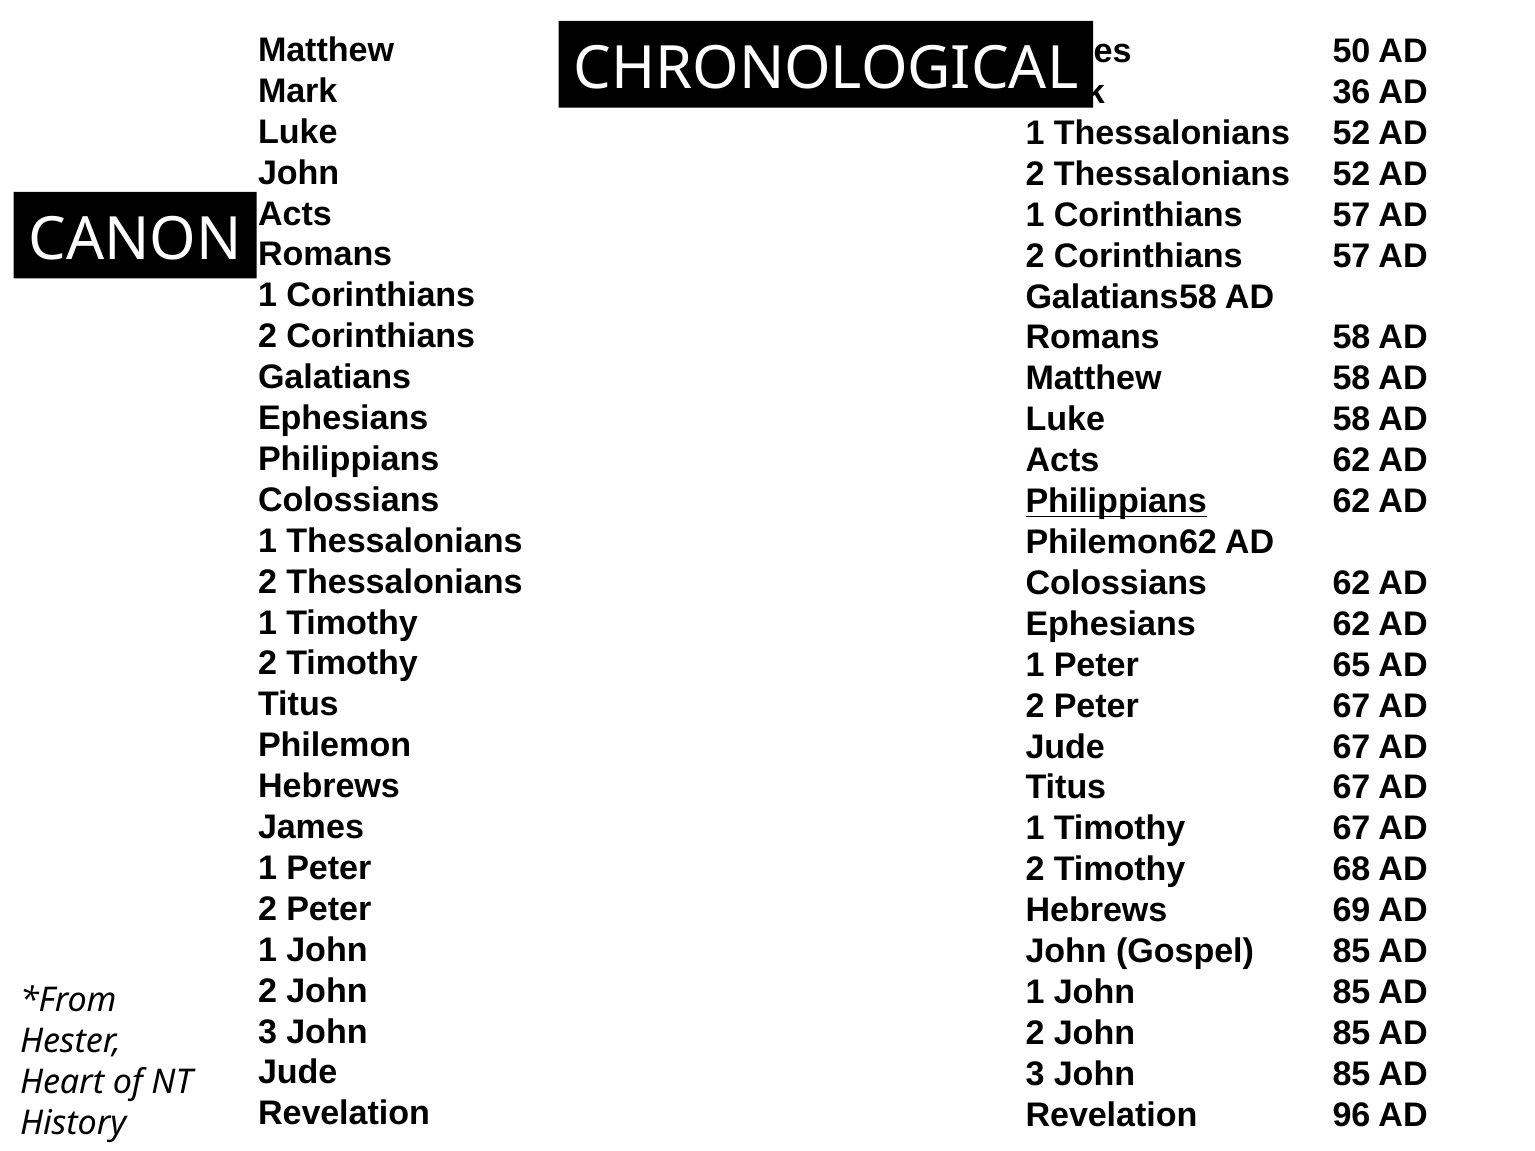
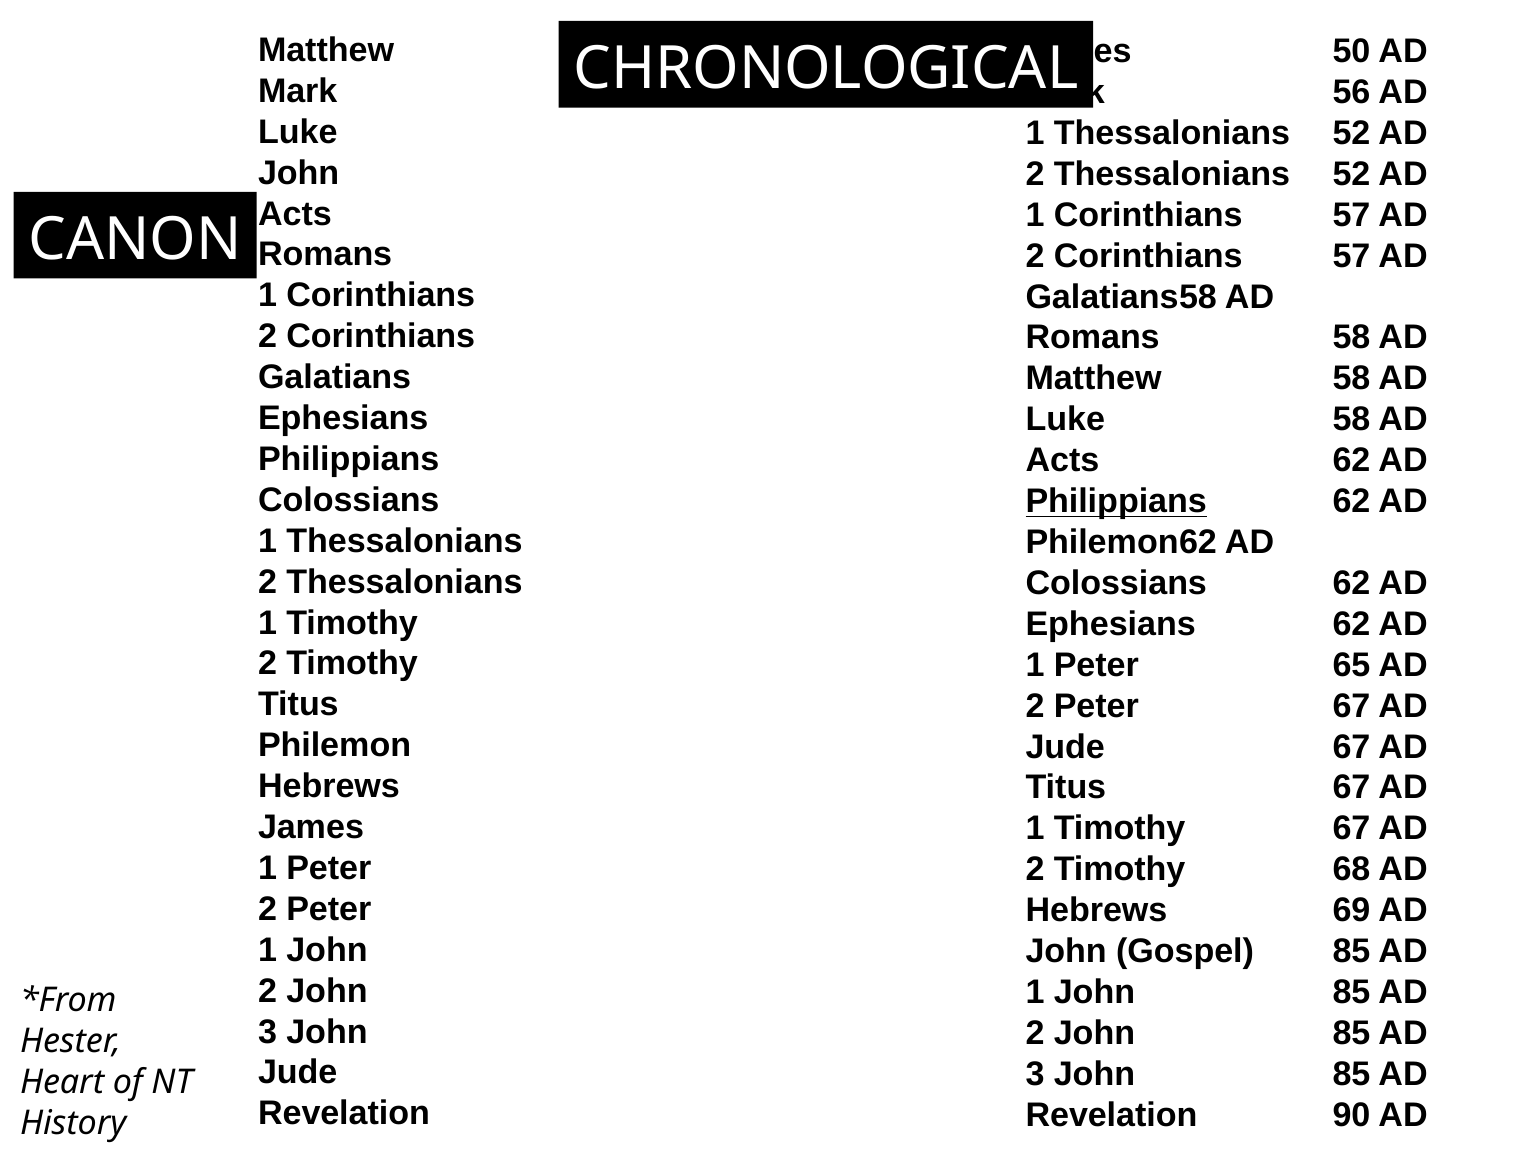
36: 36 -> 56 (1352, 92)
96: 96 -> 90 (1352, 1115)
